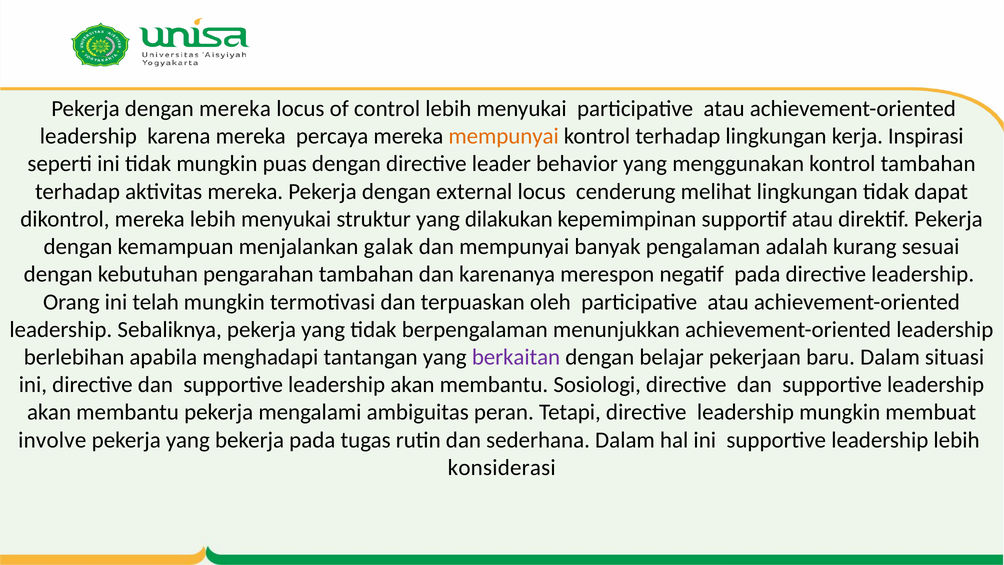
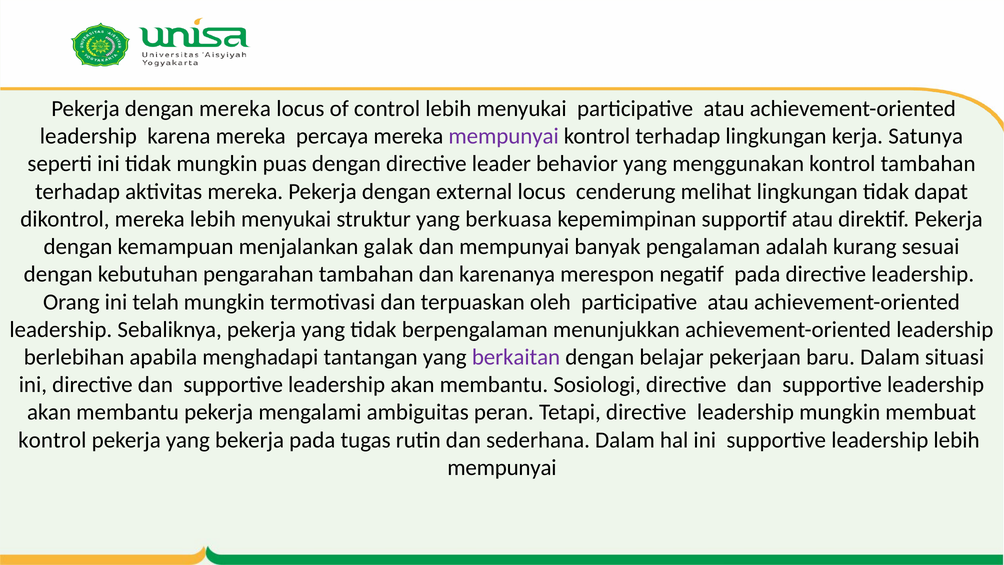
mempunyai colour: orange -> purple (504, 136)
Inspirasi: Inspirasi -> Satunya (926, 136)
dilakukan: dilakukan -> berkuasa (509, 219)
involve: involve -> kontrol (52, 440)
konsiderasi: konsiderasi -> mempunyai (502, 467)
